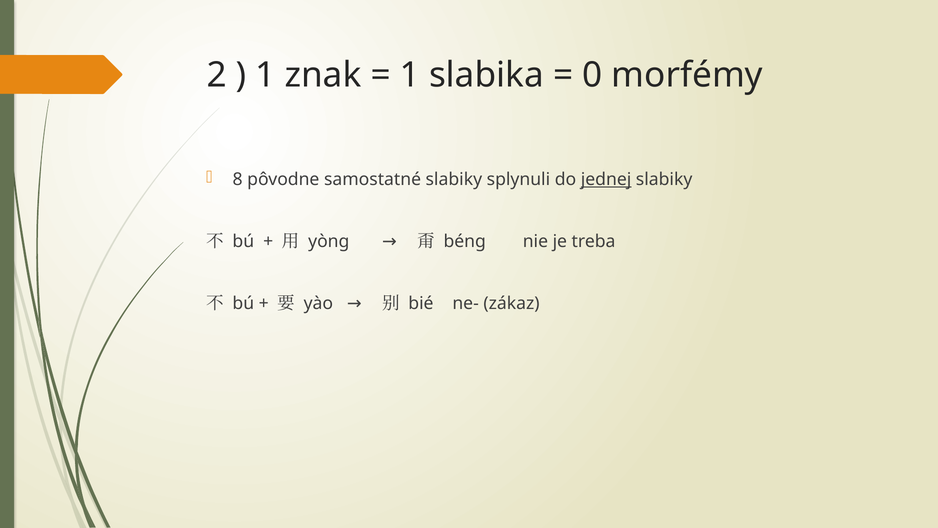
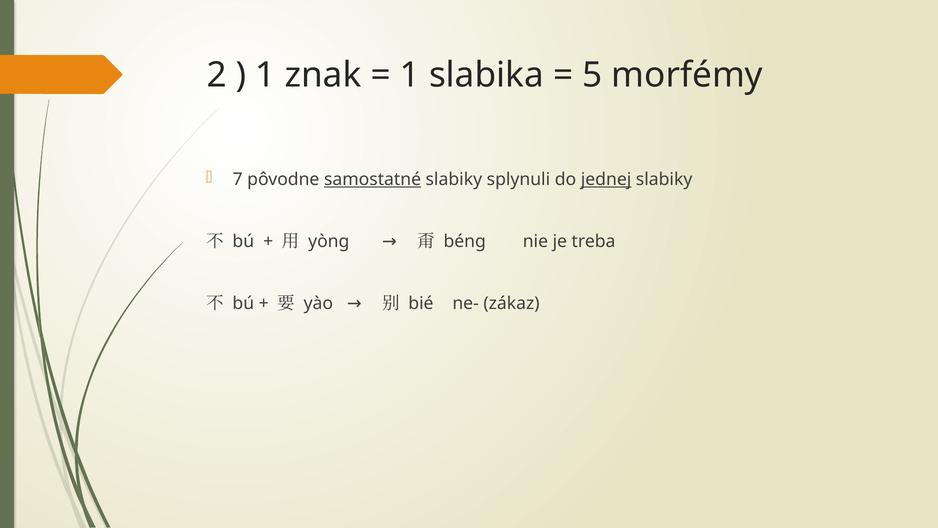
0: 0 -> 5 (592, 75)
8: 8 -> 7 (238, 179)
samostatné underline: none -> present (373, 179)
